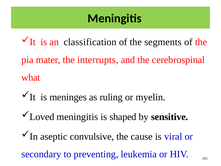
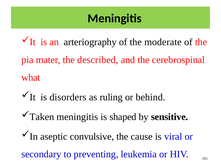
classification: classification -> arteriography (90, 42)
segments: segments -> moderate (163, 42)
interrupts: interrupts -> described (98, 60)
meninges: meninges -> disorders (68, 97)
myelin: myelin -> behind (151, 97)
Loved: Loved -> Taken (42, 117)
